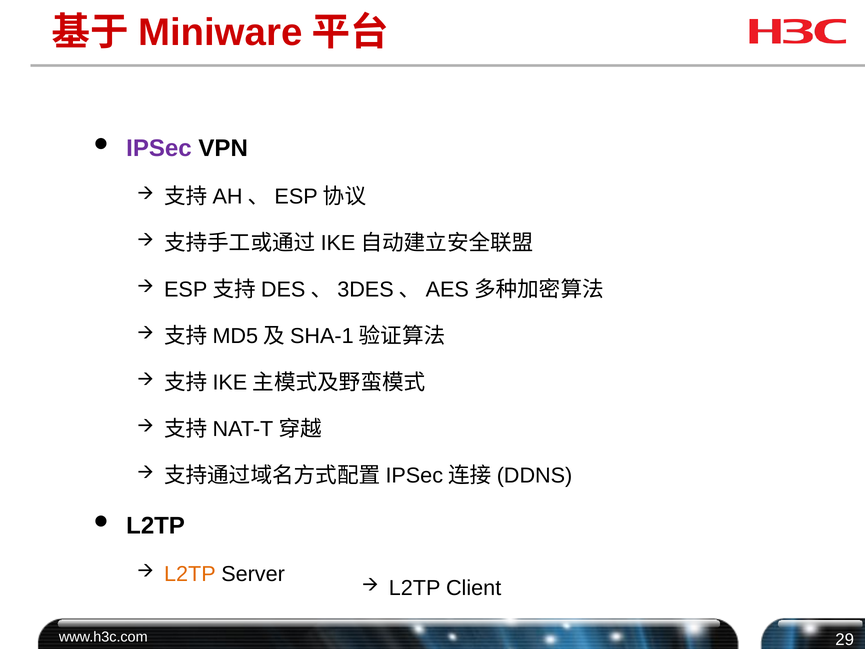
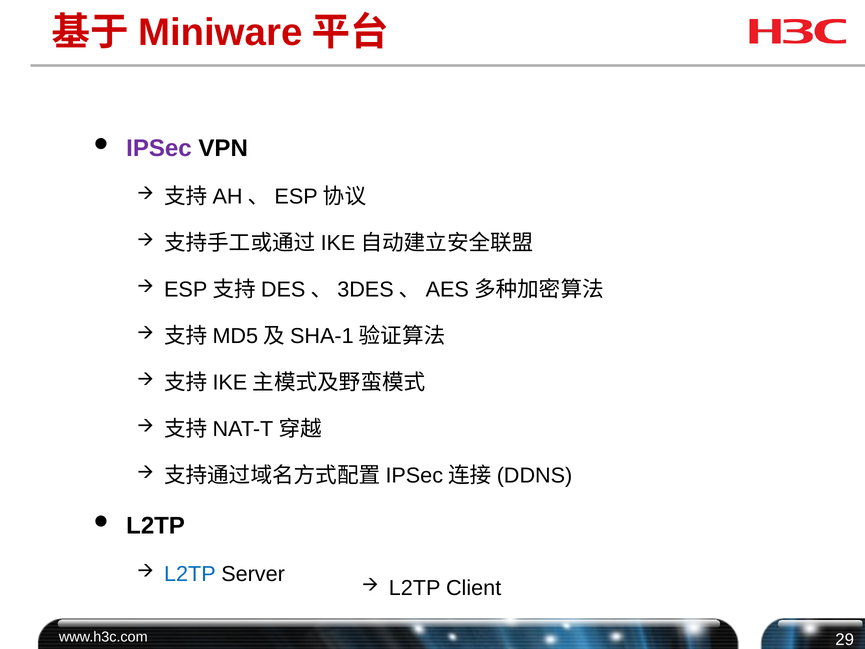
L2TP colour: orange -> blue (190, 574)
